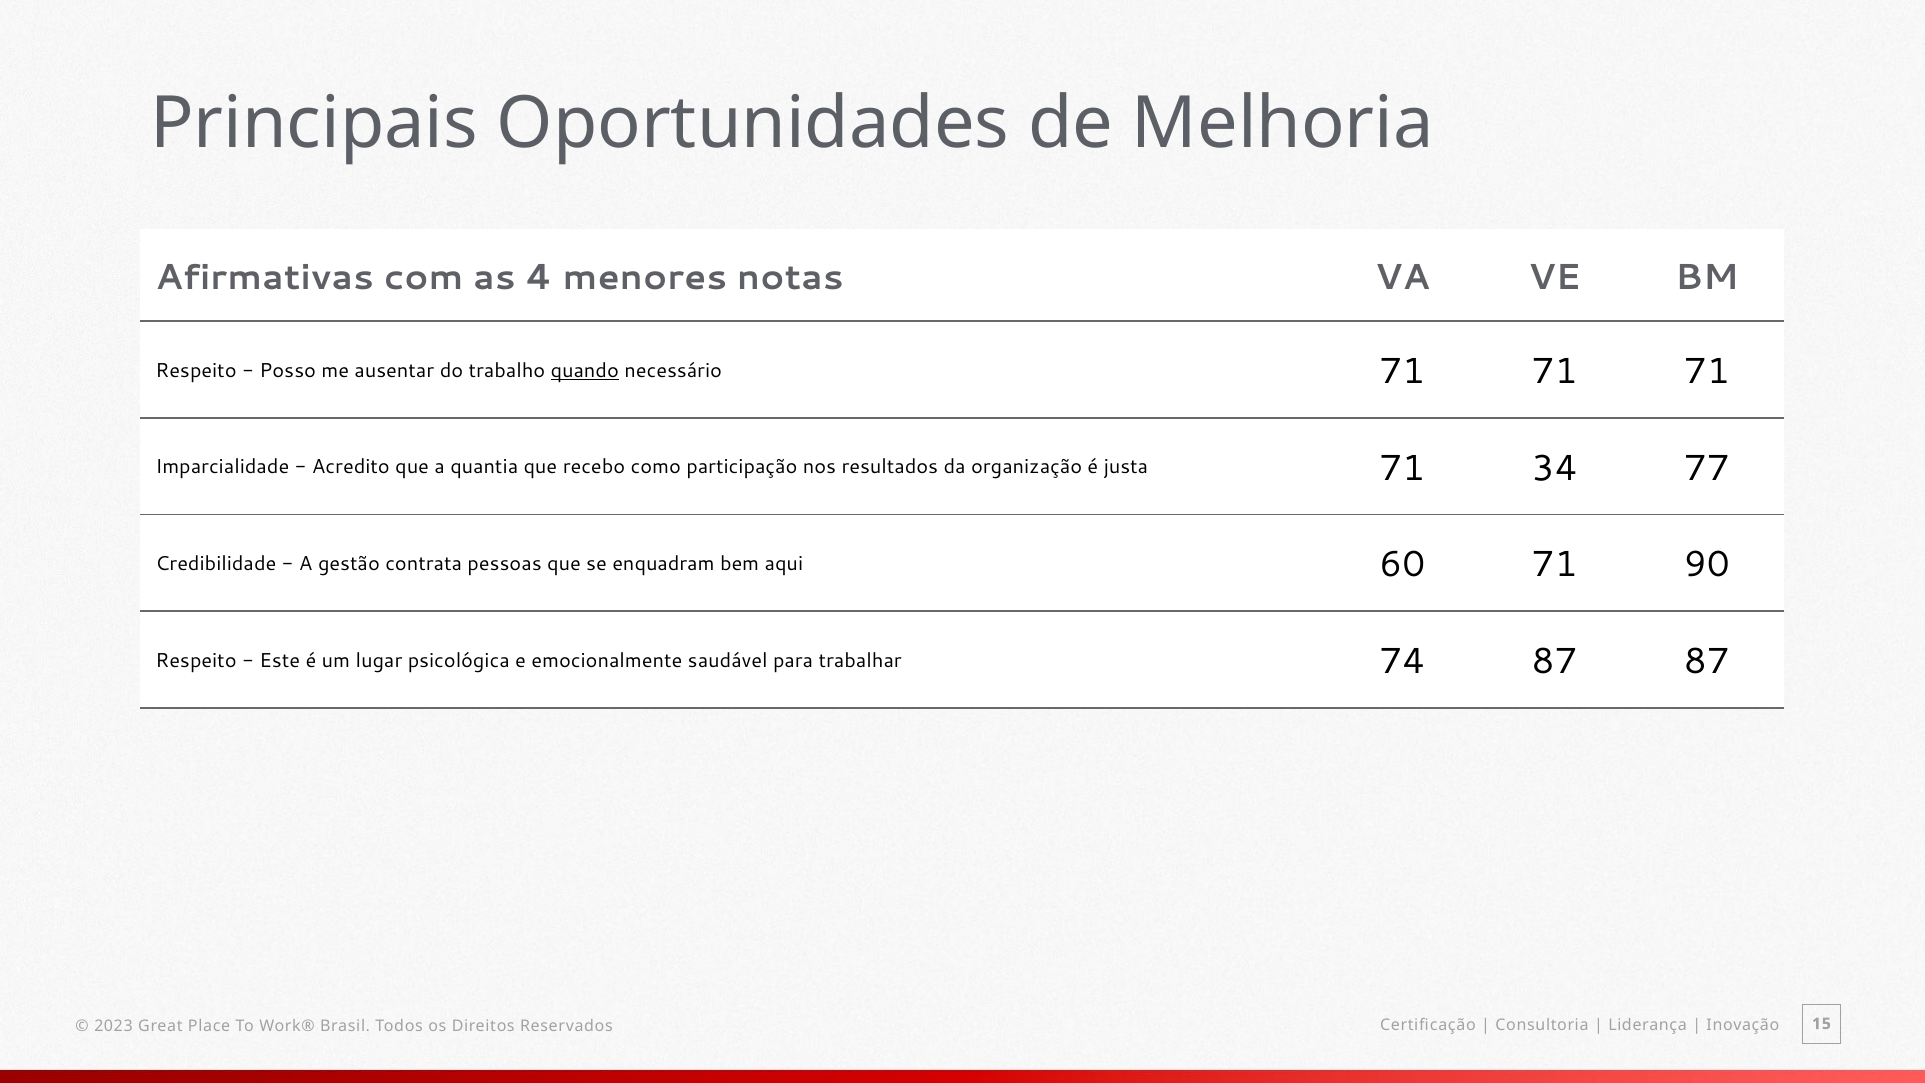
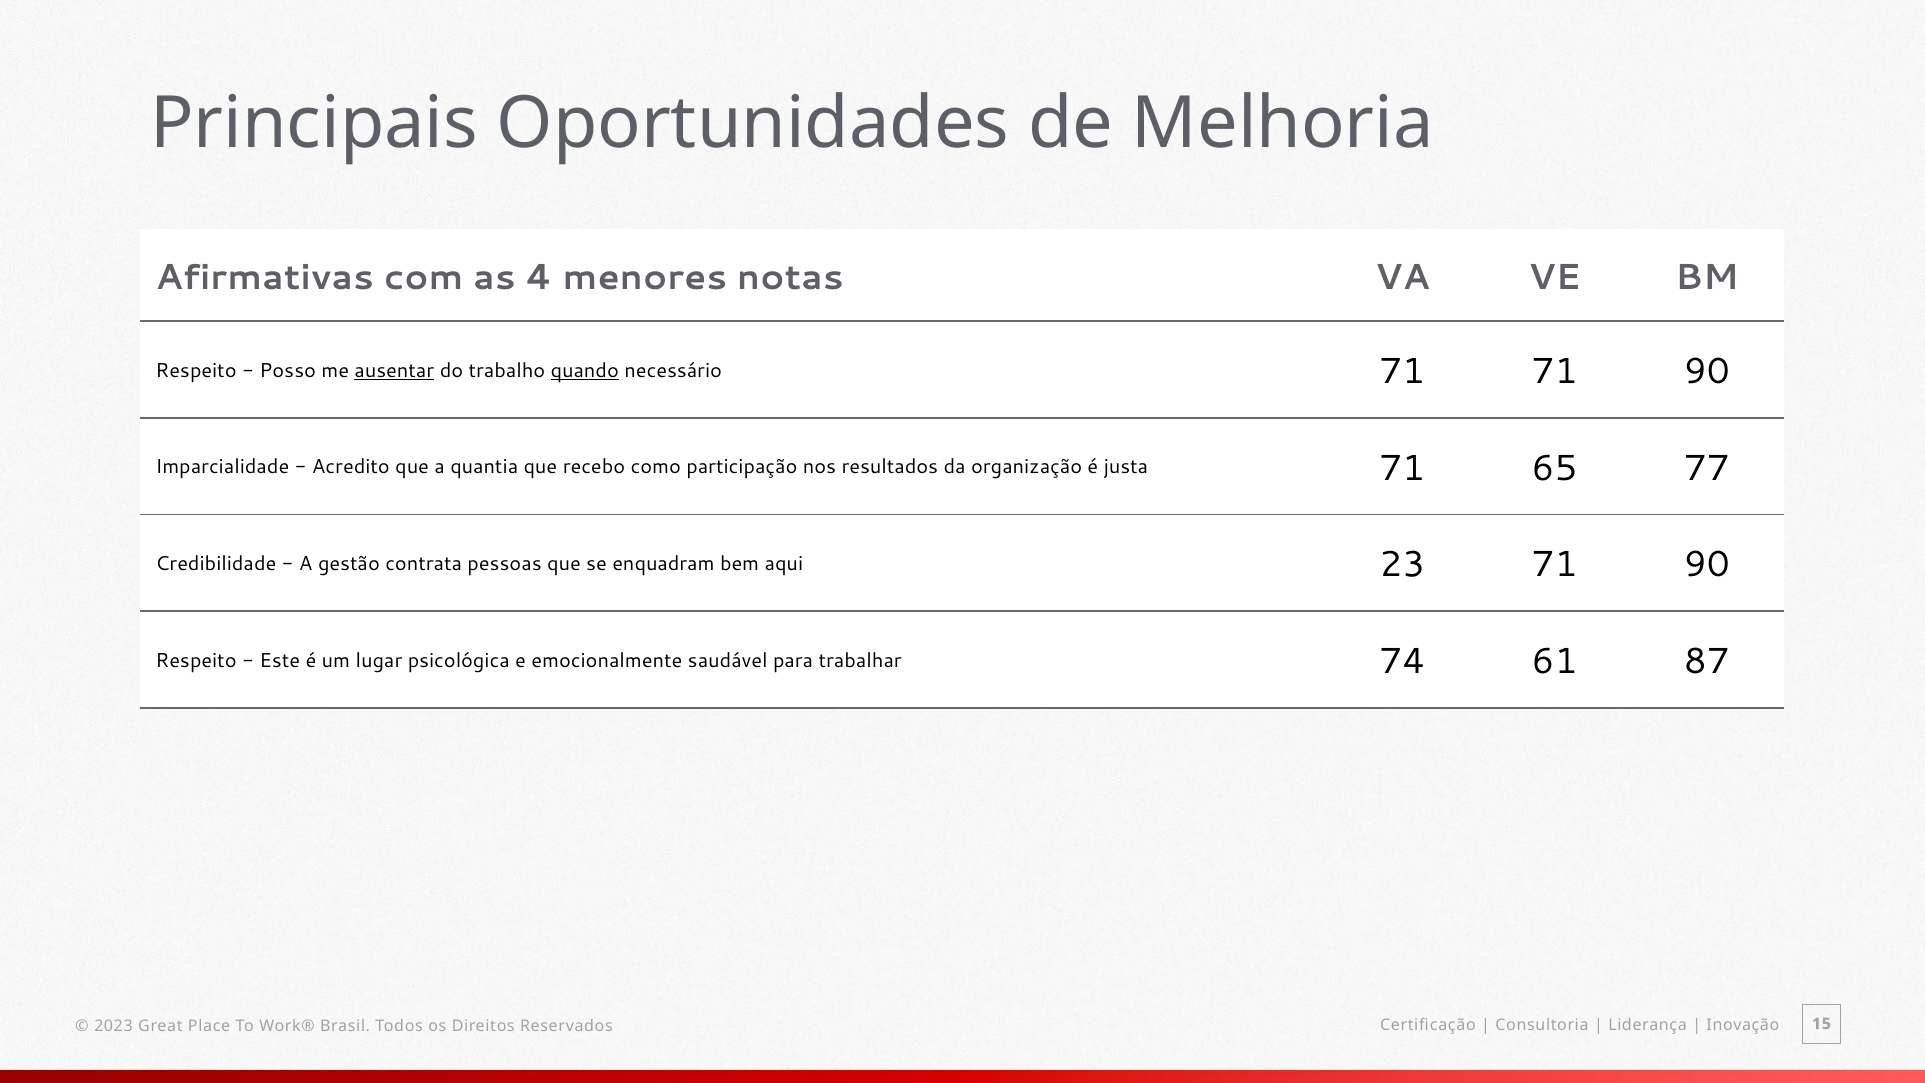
ausentar underline: none -> present (394, 371)
71 71 71: 71 -> 90 (1707, 371)
34: 34 -> 65 (1555, 468)
60: 60 -> 23 (1402, 565)
74 87: 87 -> 61 (1555, 661)
